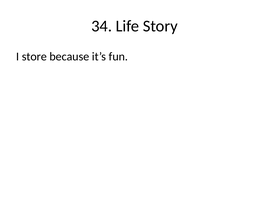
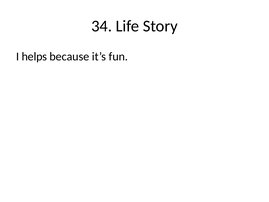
store: store -> helps (34, 56)
